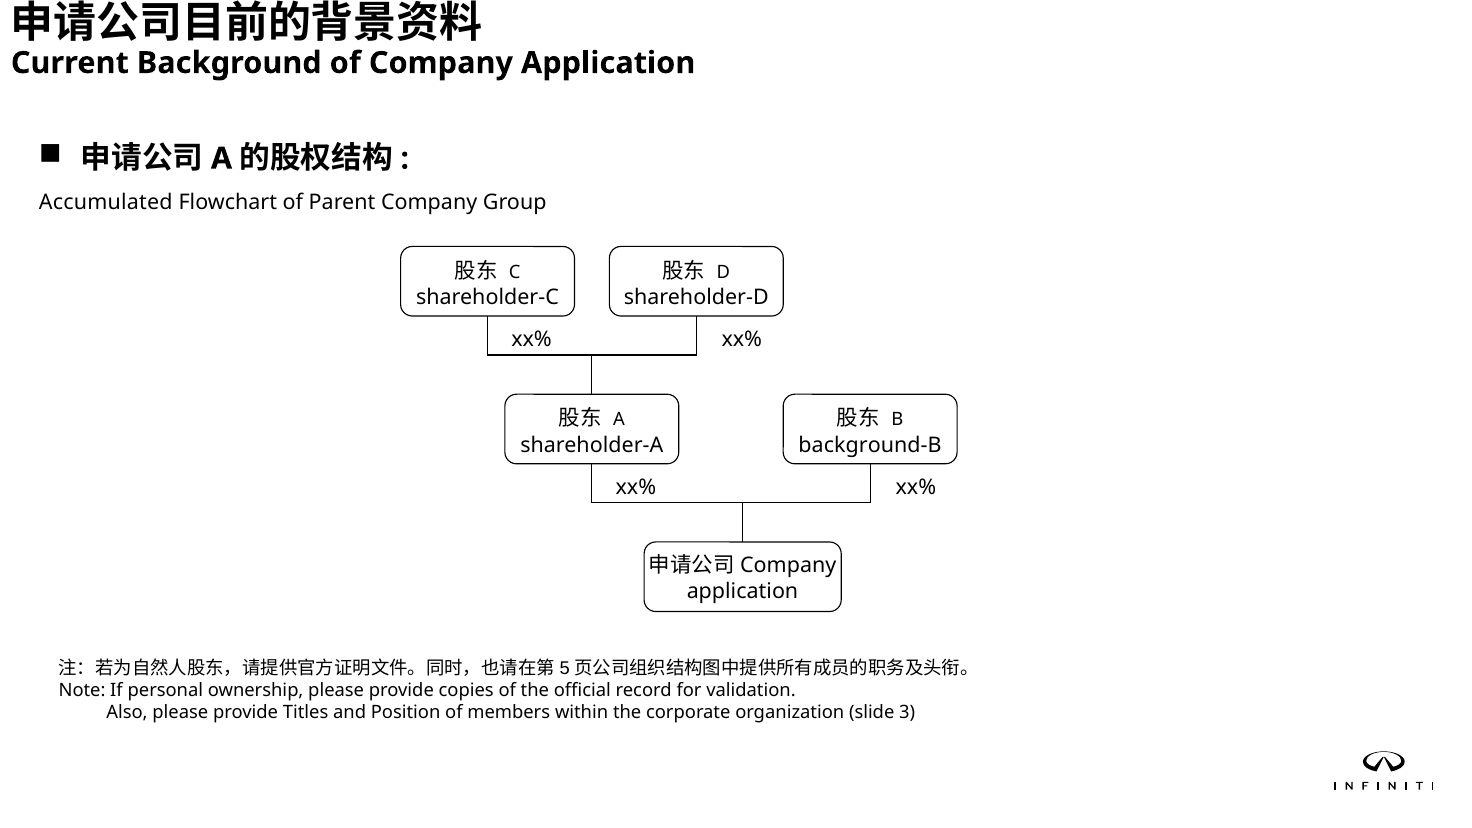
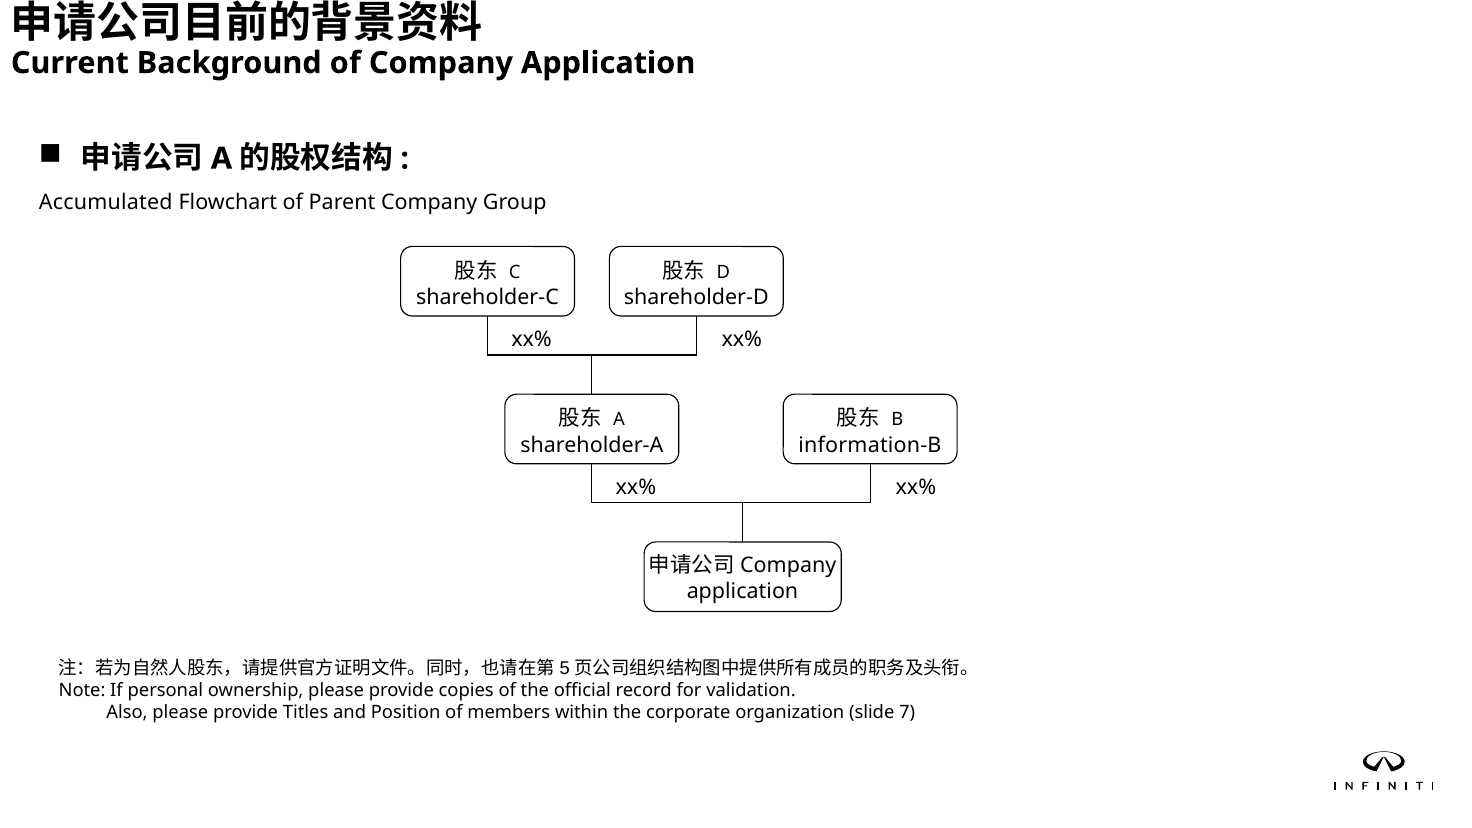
background-B: background-B -> information-B (870, 445)
3: 3 -> 7 (907, 713)
